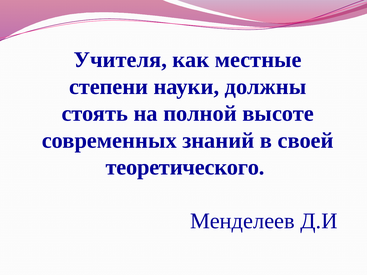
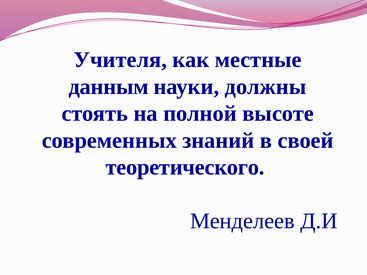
степени: степени -> данным (109, 87)
